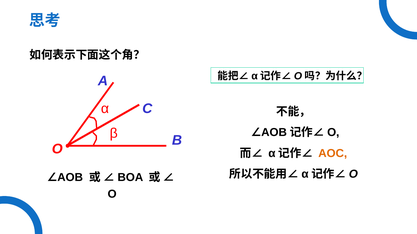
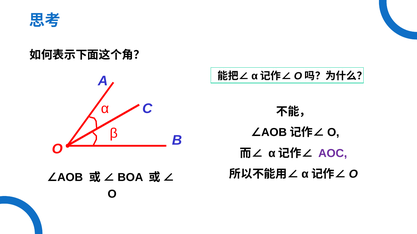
AOC colour: orange -> purple (333, 154)
